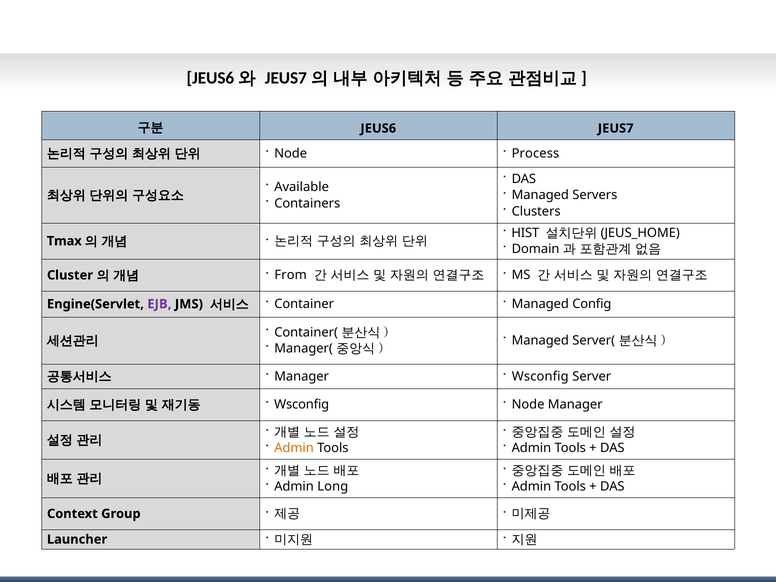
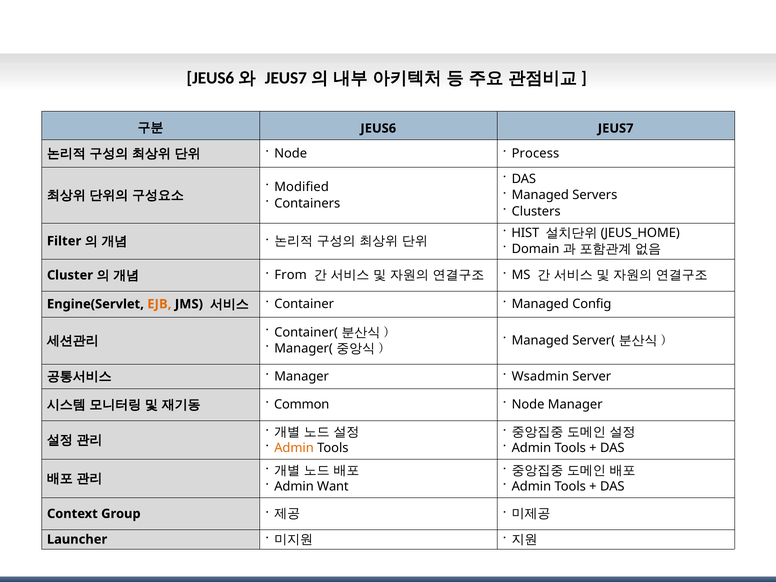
Available: Available -> Modified (302, 187)
Tmax: Tmax -> Filter (64, 241)
EJB colour: purple -> orange (159, 304)
Wsconfig: Wsconfig -> Wsadmin (540, 376)
Wsconfig: Wsconfig -> Common (302, 405)
Long: Long -> Want (333, 487)
